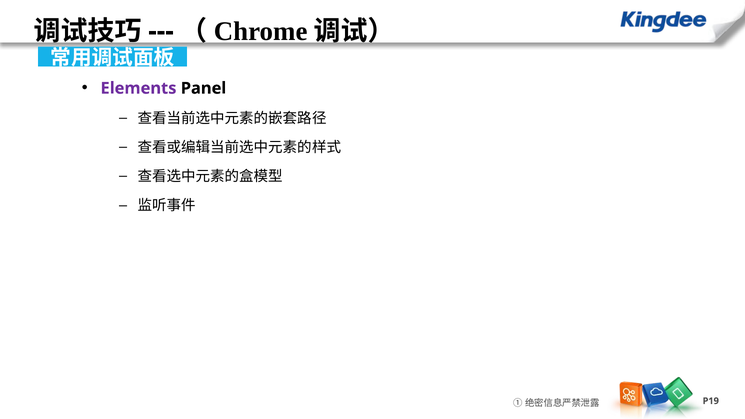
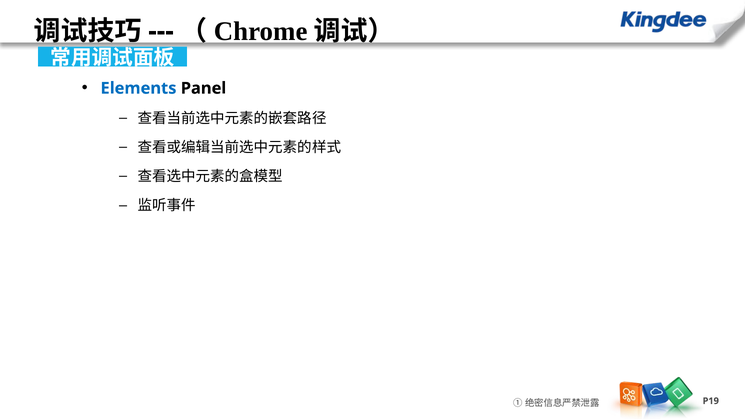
Elements colour: purple -> blue (138, 88)
